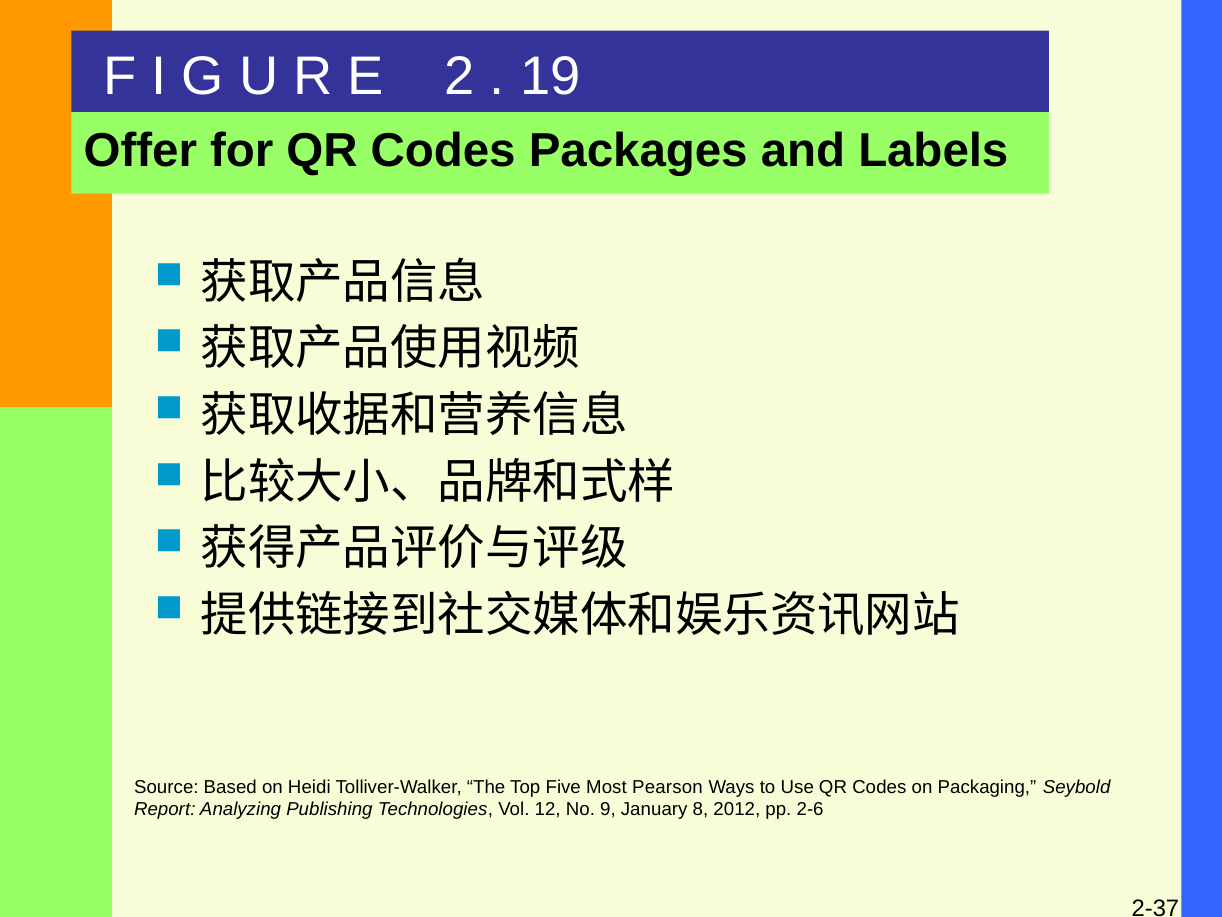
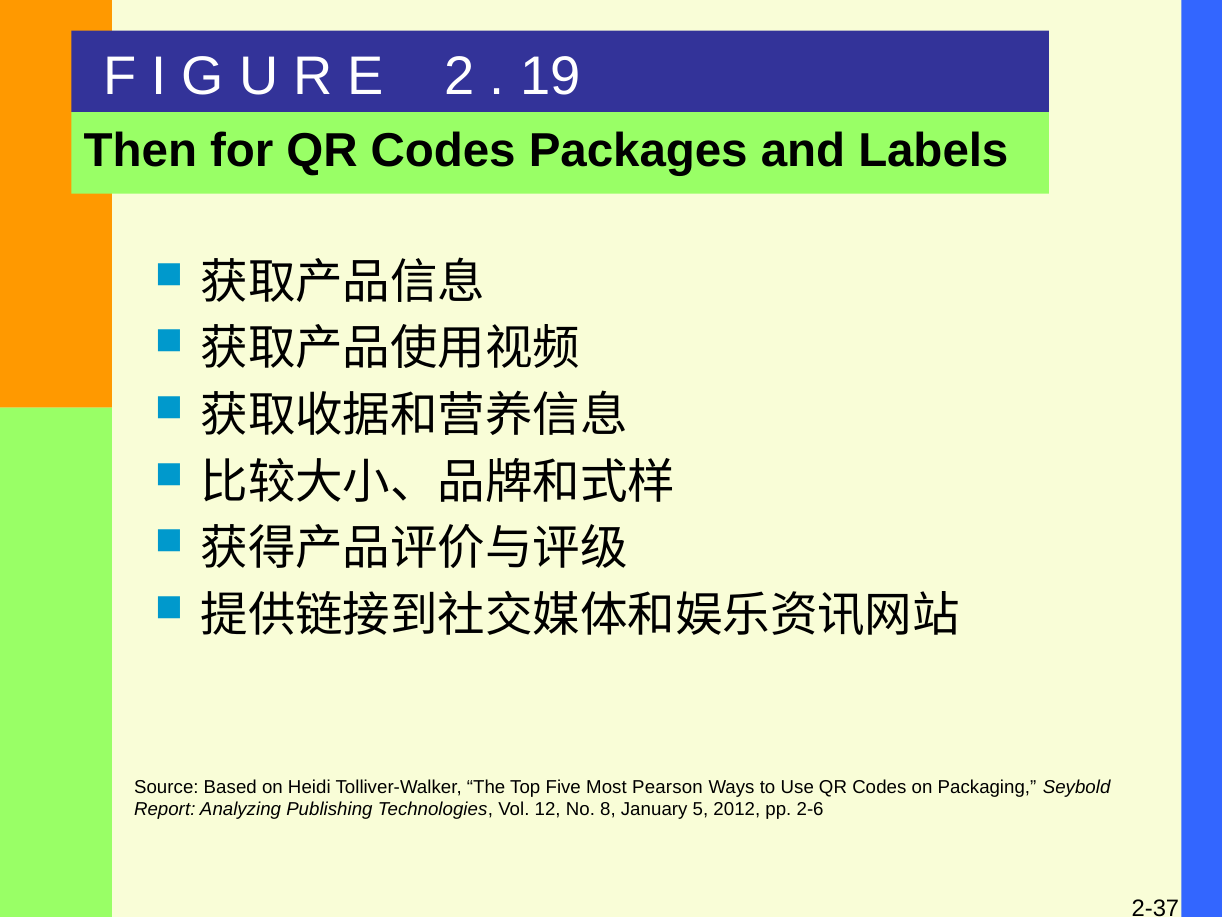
Offer: Offer -> Then (140, 151)
9: 9 -> 8 (608, 809)
8: 8 -> 5 (700, 809)
